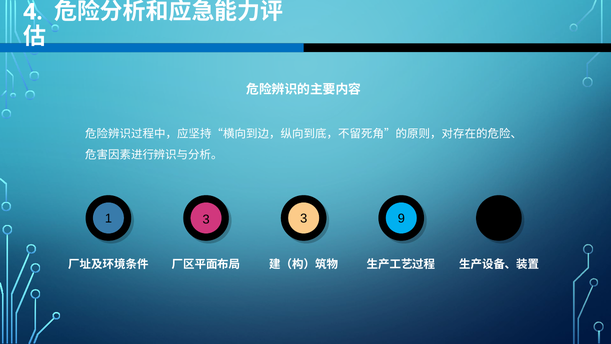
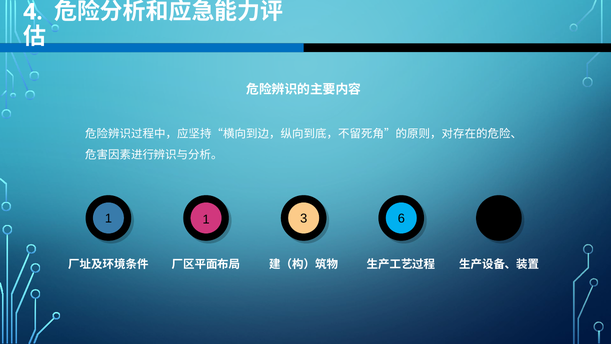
1 3: 3 -> 1 (206, 219)
9: 9 -> 6 (401, 218)
